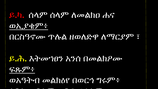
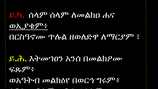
ፍጹም፥ underline: present -> none (22, 69)
